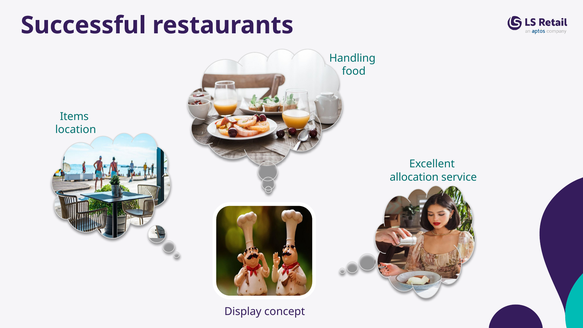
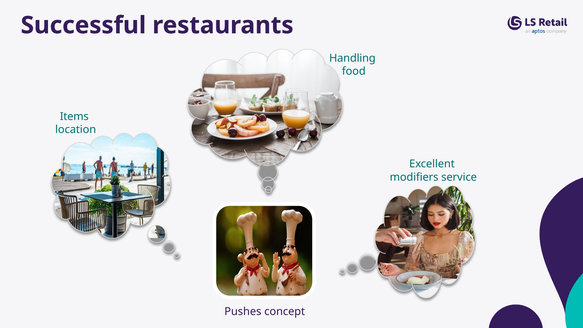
allocation: allocation -> modifiers (414, 177)
Display: Display -> Pushes (243, 311)
